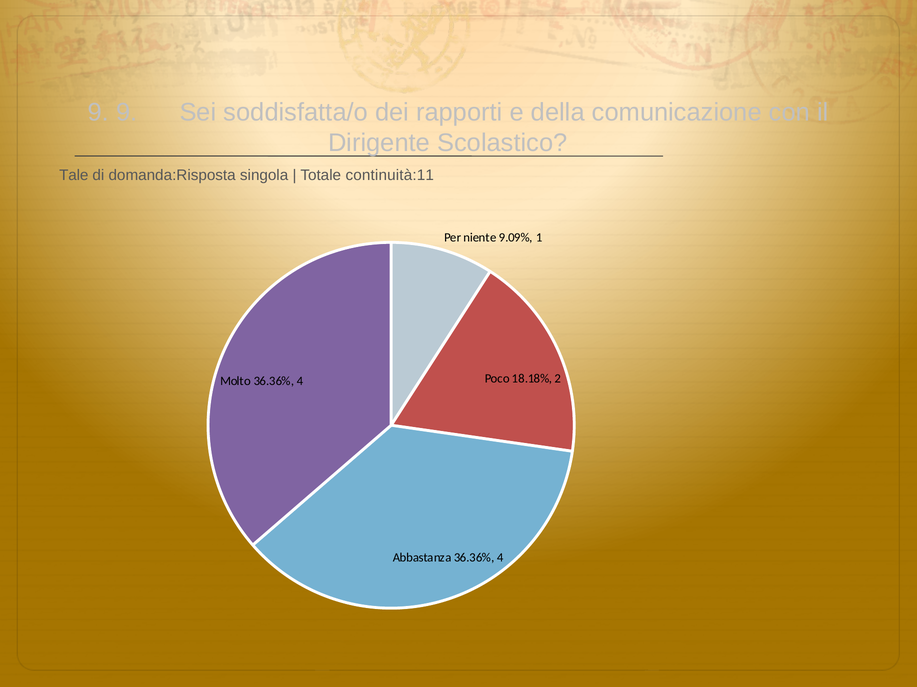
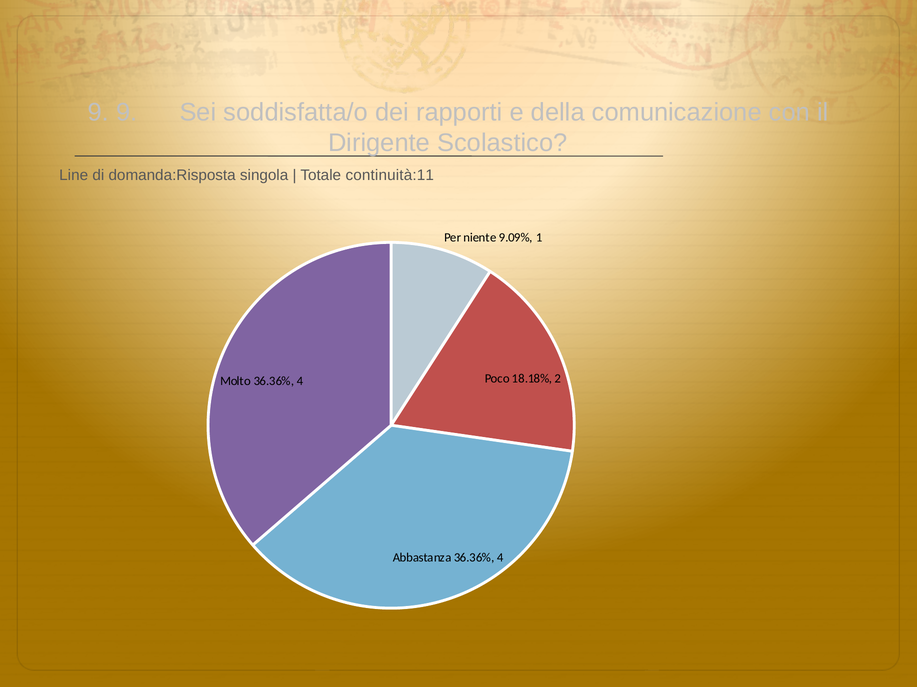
Tale: Tale -> Line (74, 175)
